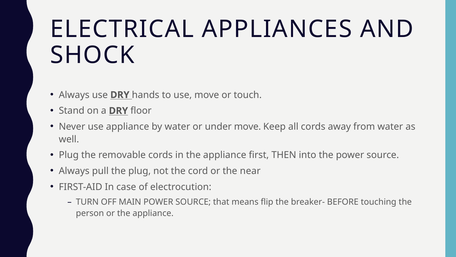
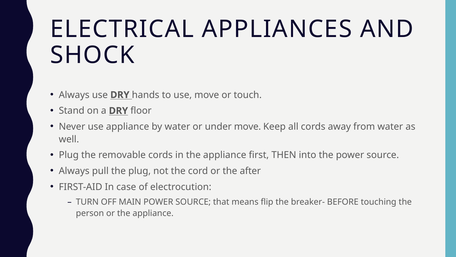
near: near -> after (250, 171)
